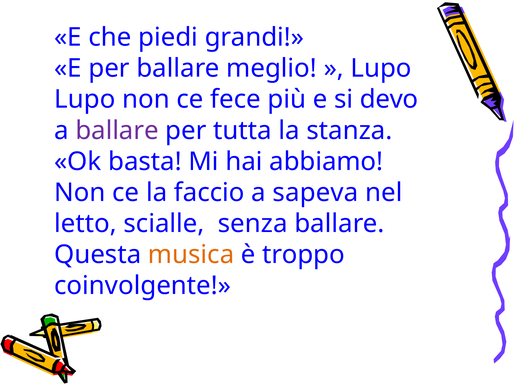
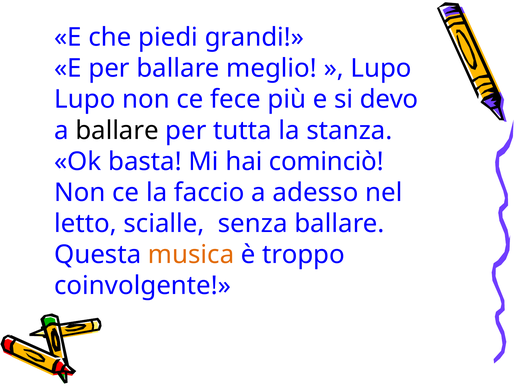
ballare colour: purple -> black (117, 131)
abbiamo: abbiamo -> cominciò (326, 162)
sapeva: sapeva -> adesso (315, 193)
